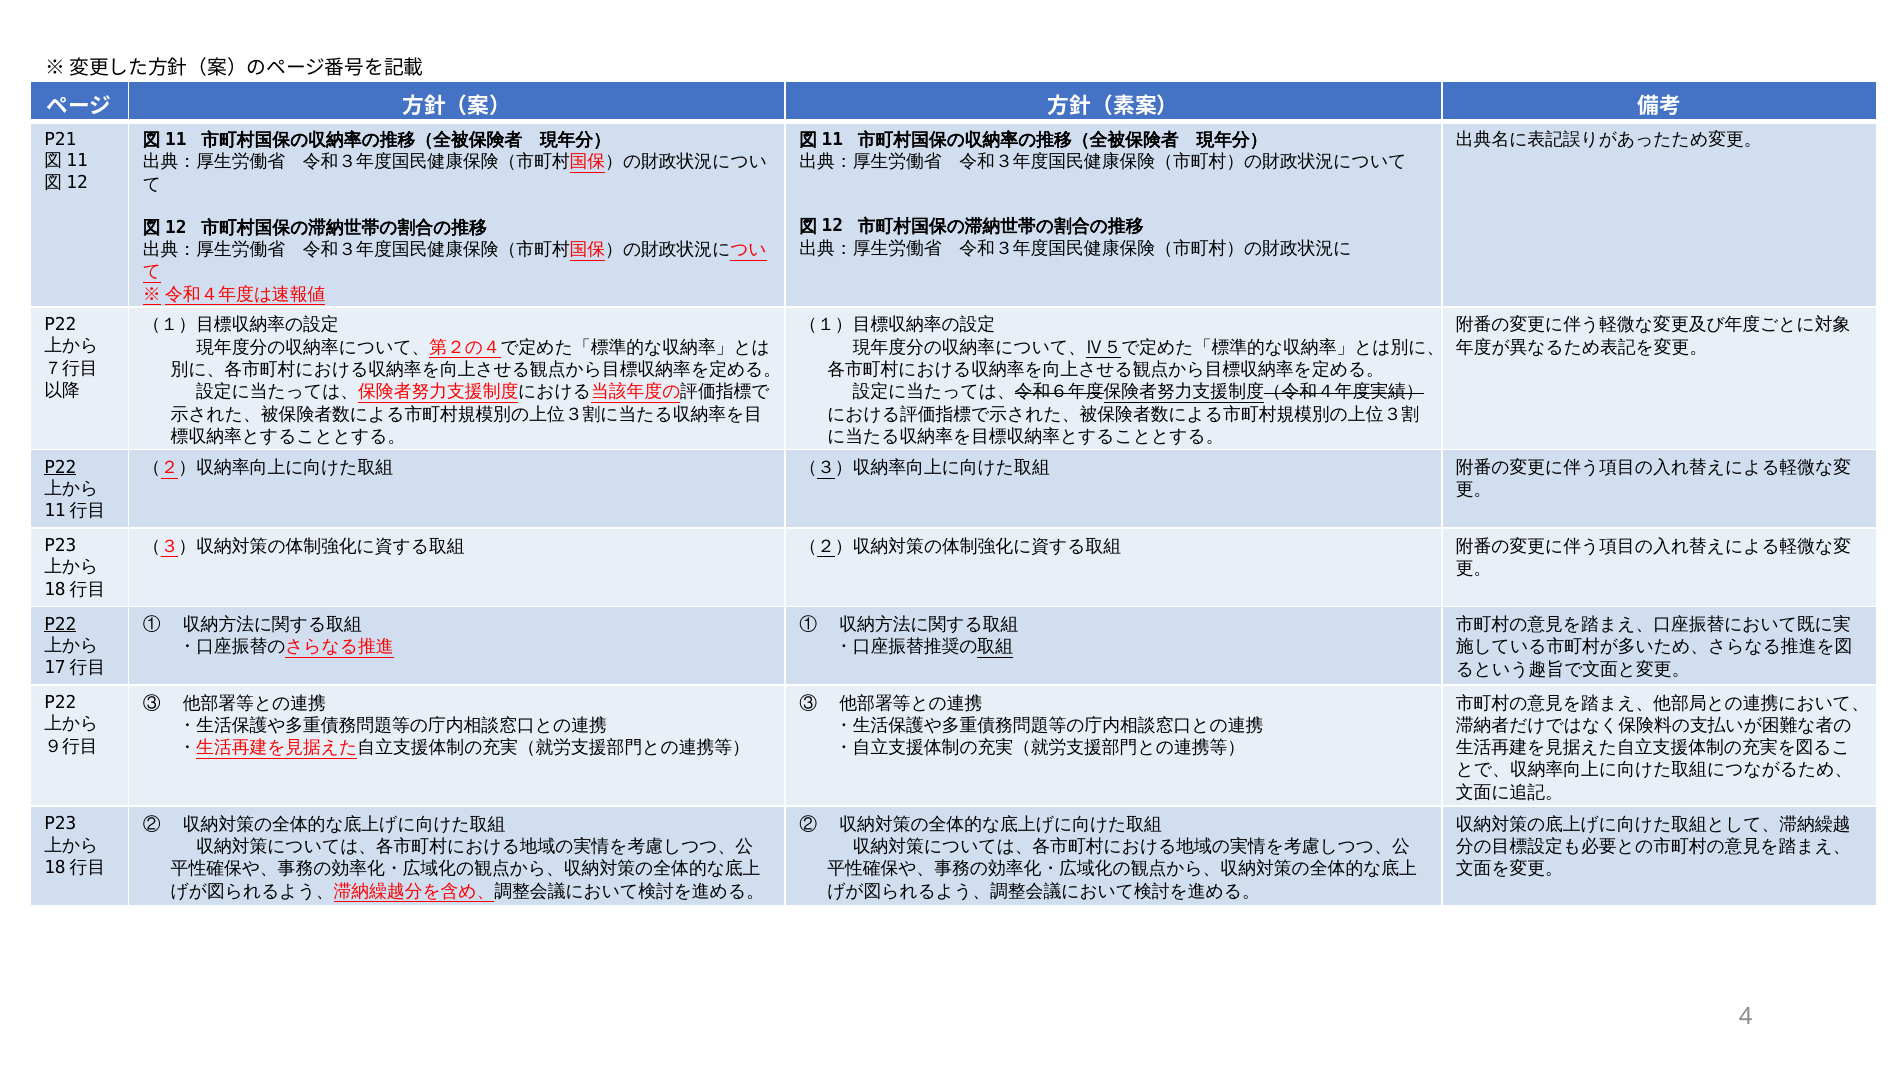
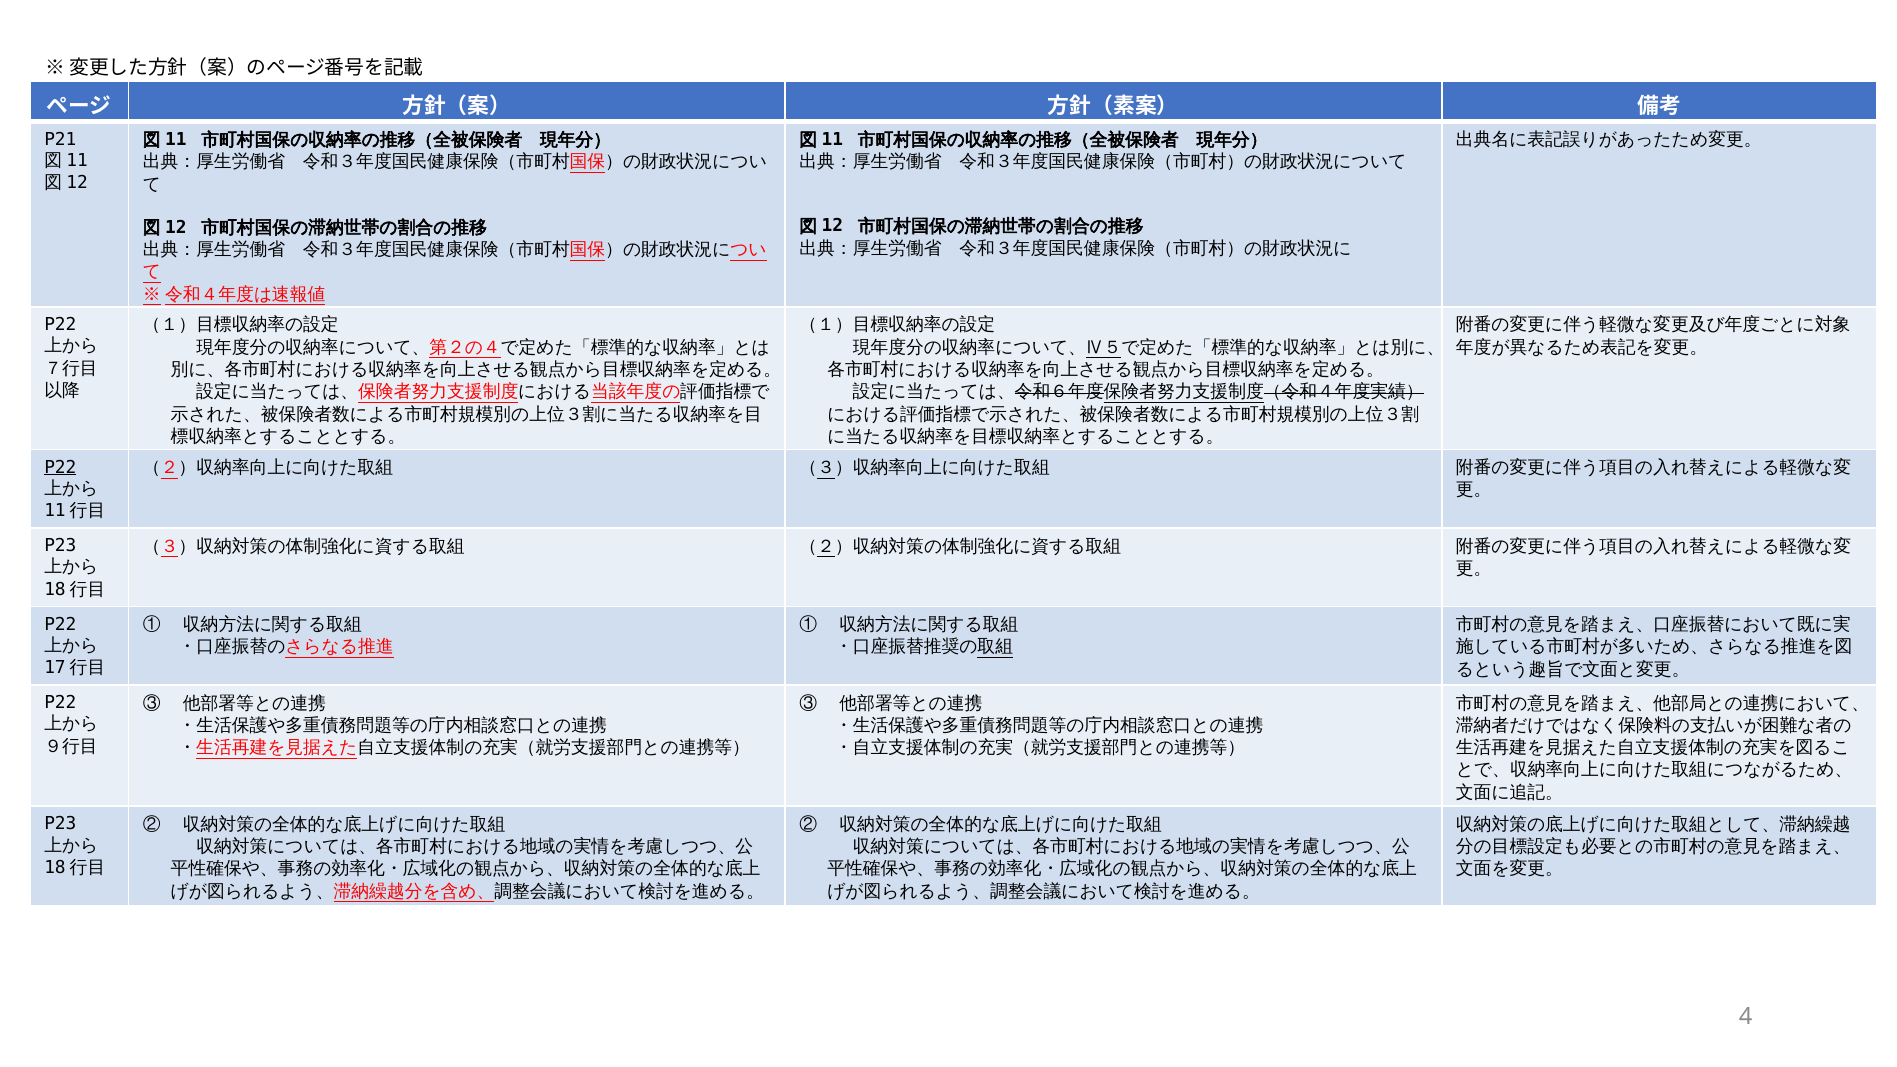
P22 underline: present -> none (60, 624)
